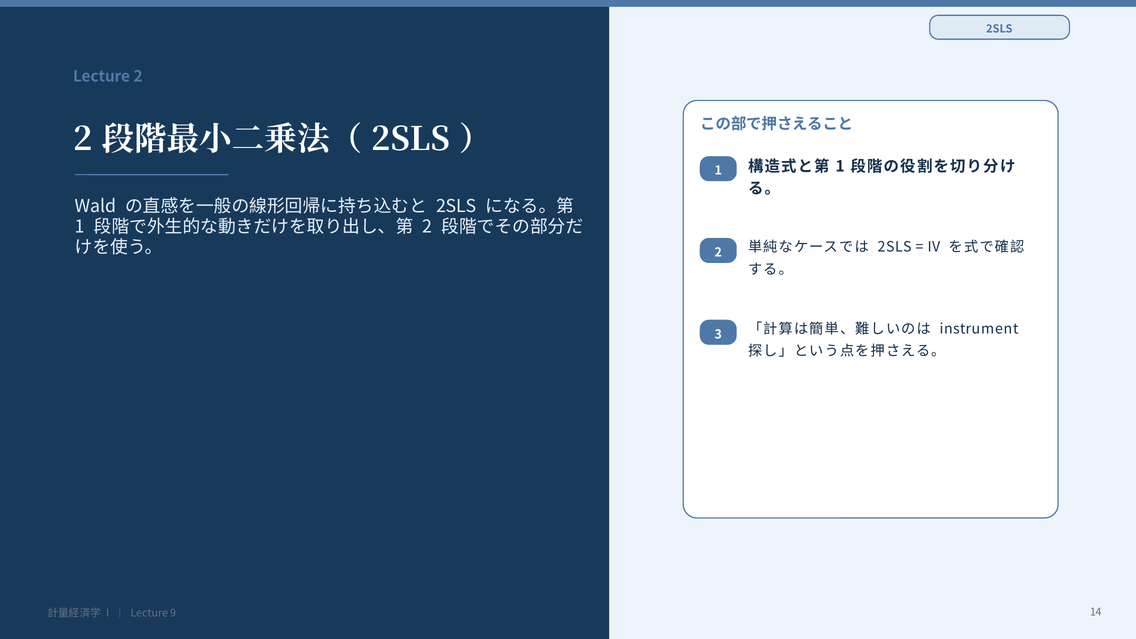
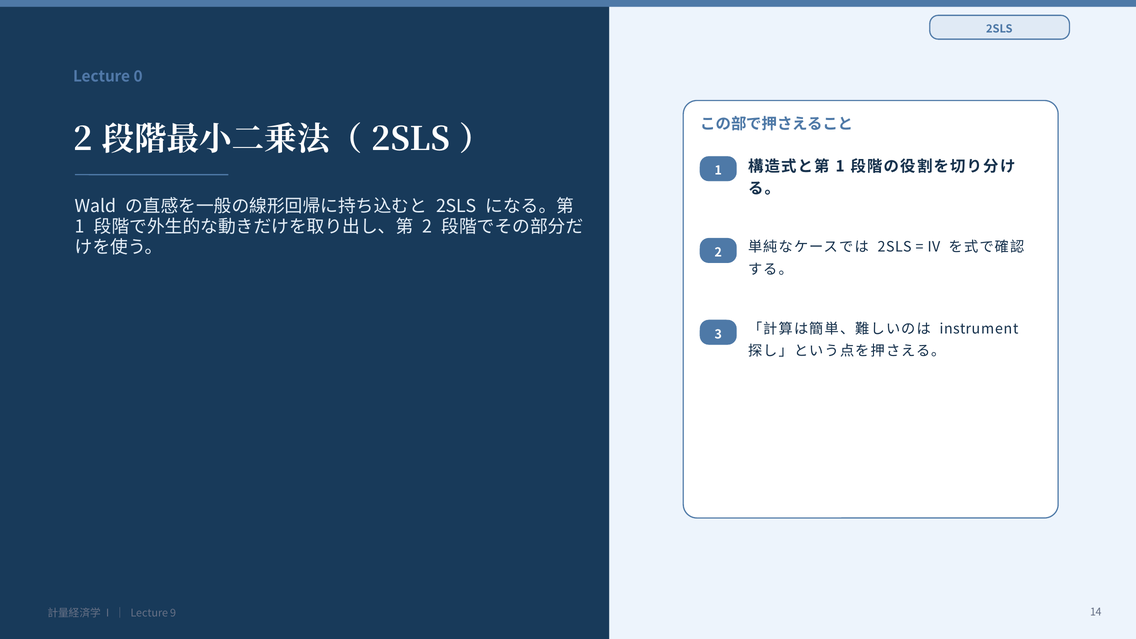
Lecture 2: 2 -> 0 (138, 77)
